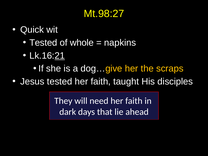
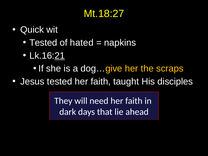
Mt.98:27: Mt.98:27 -> Mt.18:27 (104, 14)
whole: whole -> hated (82, 43)
